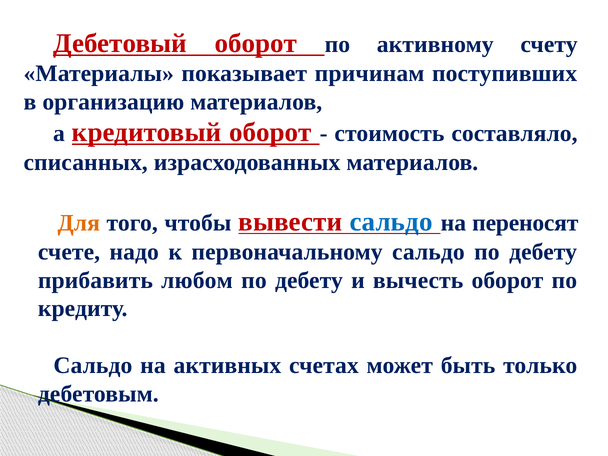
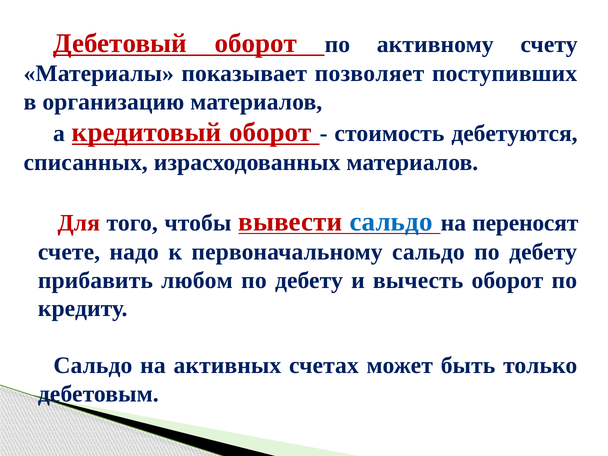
причинам: причинам -> позволяет (369, 73)
составляло: составляло -> дебетуются (515, 134)
Для colour: orange -> red (79, 223)
